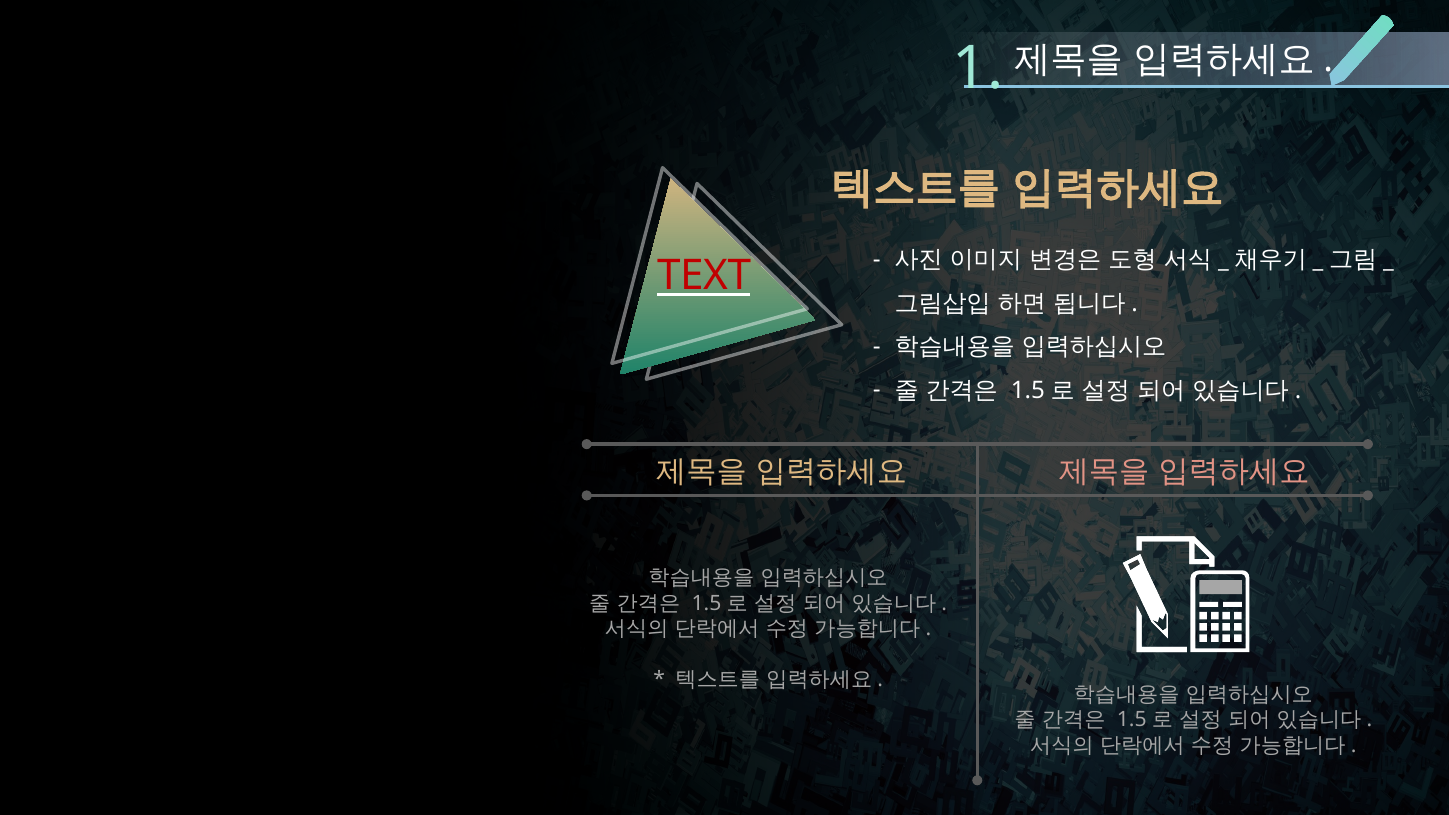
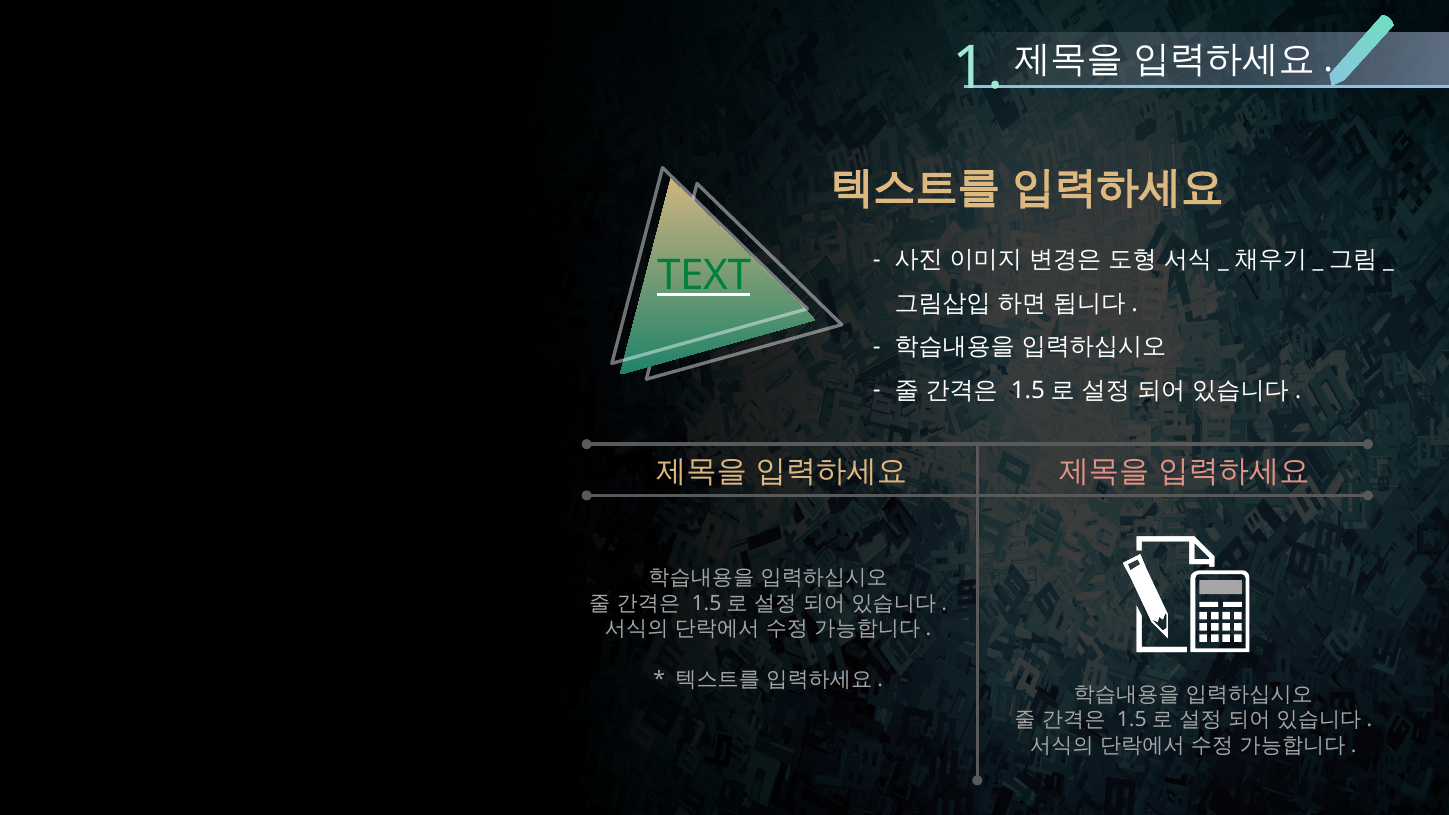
TEXT colour: red -> green (704, 275)
